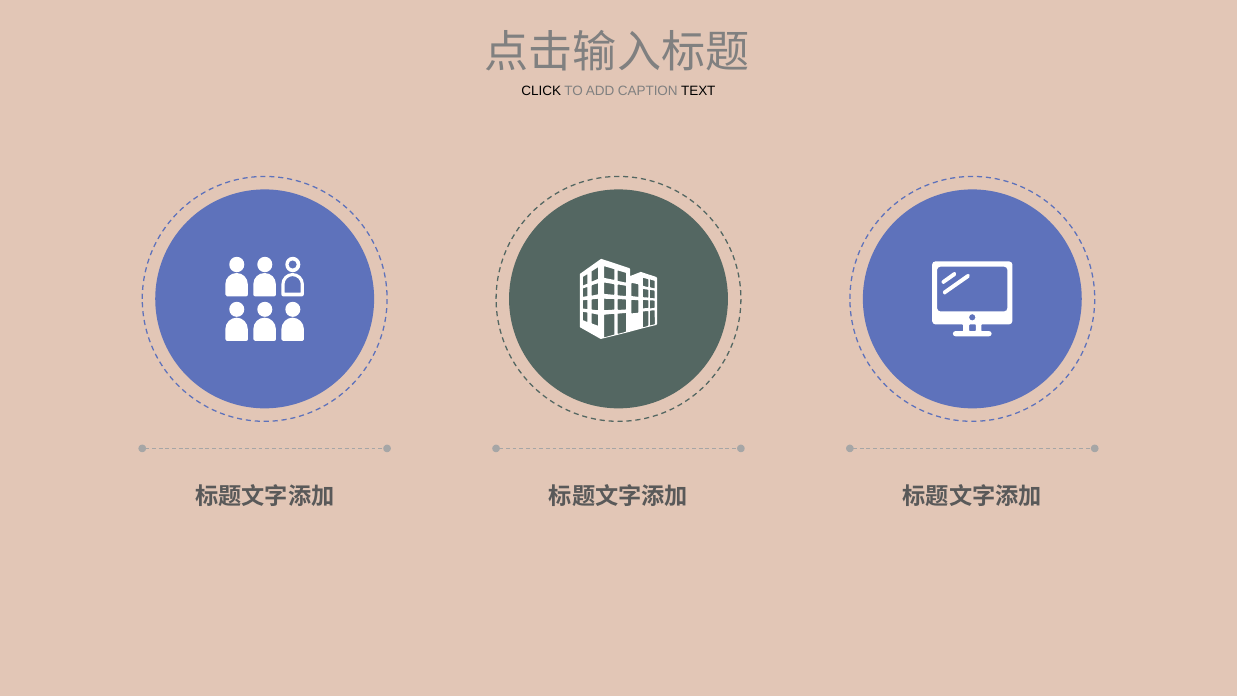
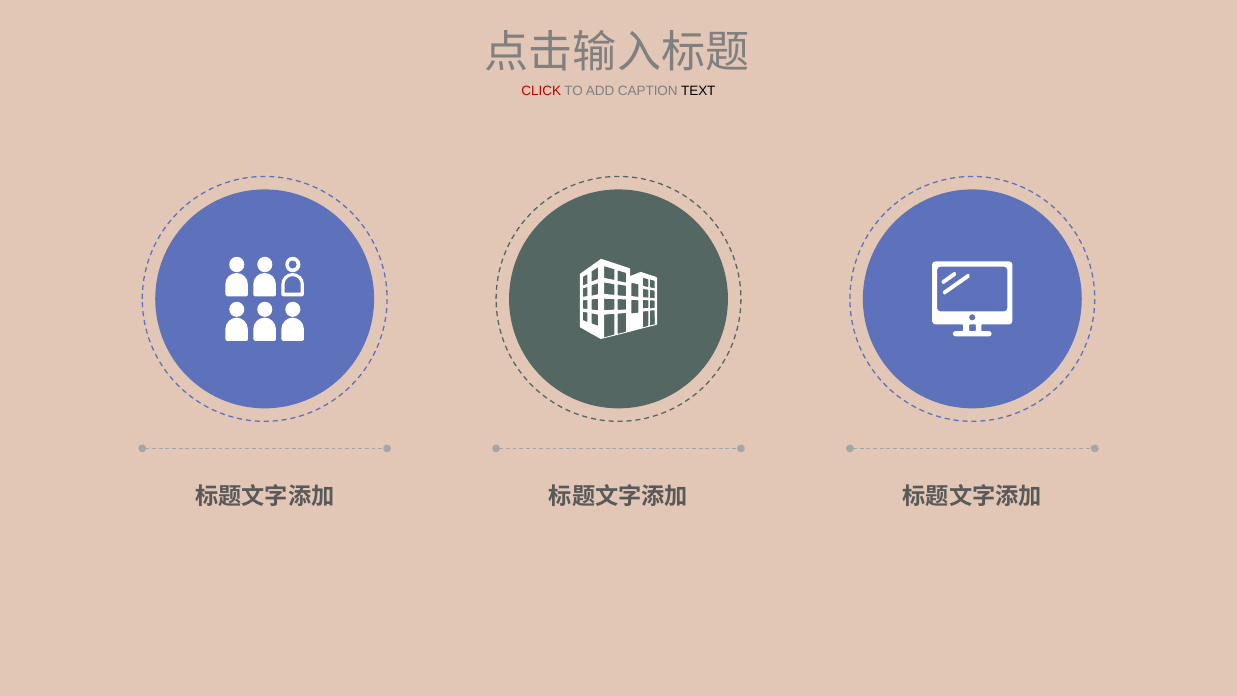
CLICK colour: black -> red (541, 91)
